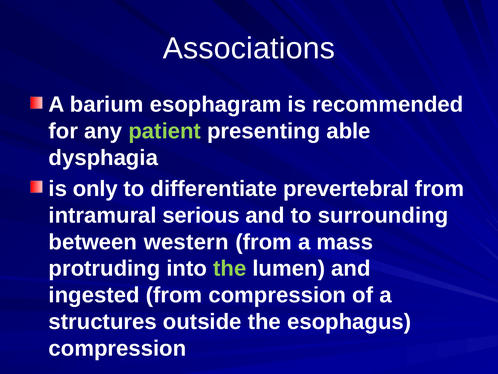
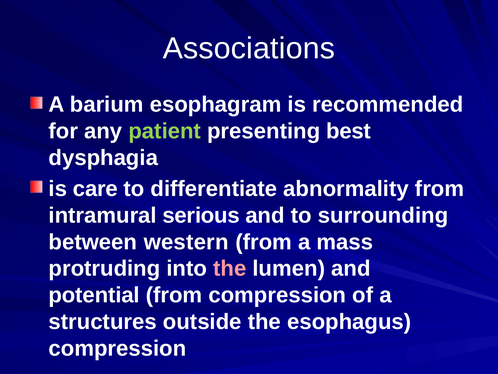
able: able -> best (349, 131)
only: only -> care (95, 189)
prevertebral: prevertebral -> abnormality (346, 189)
the colour: light green -> pink (230, 268)
ingested: ingested -> potential (94, 295)
